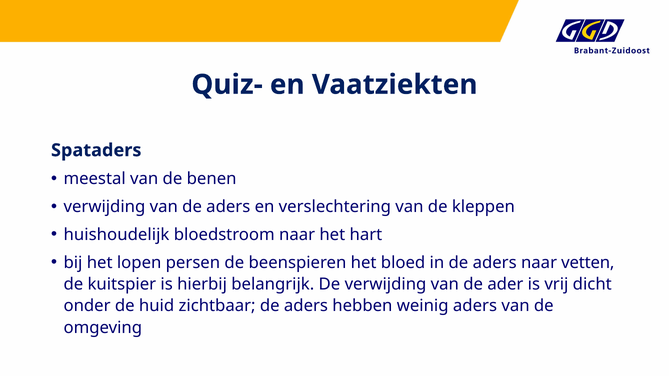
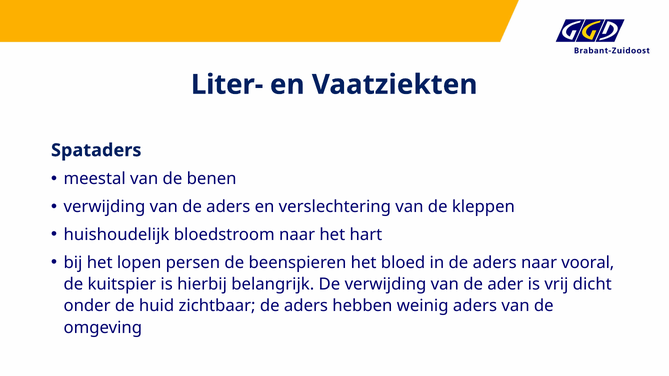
Quiz-: Quiz- -> Liter- (227, 85)
vetten: vetten -> vooral (588, 263)
